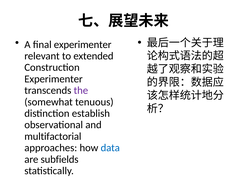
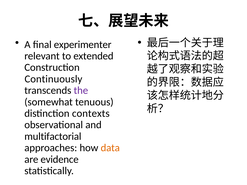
Experimenter: Experimenter -> Continuously (53, 79)
establish: establish -> contexts (91, 114)
data colour: blue -> orange (110, 148)
subfields: subfields -> evidence (60, 160)
